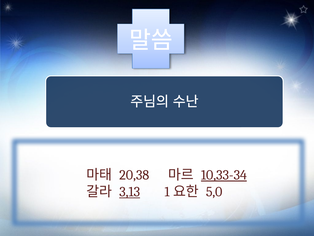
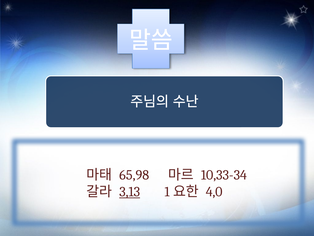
20,38: 20,38 -> 65,98 (134, 175)
10,33-34 underline: present -> none (224, 175)
5,0: 5,0 -> 4,0 (214, 191)
